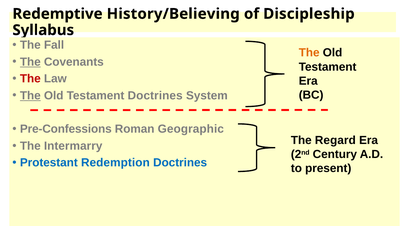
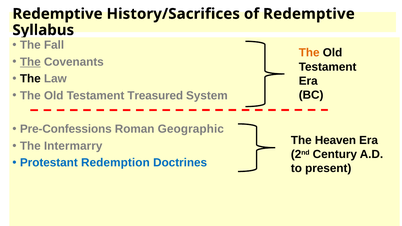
History/Believing: History/Believing -> History/Sacrifices (173, 14)
of Discipleship: Discipleship -> Redemptive (309, 14)
The colour: red -> black (30, 79)
The underline: present -> none (30, 96)
Testament Doctrines: Doctrines -> Treasured (155, 96)
Regard: Regard -> Heaven (335, 140)
